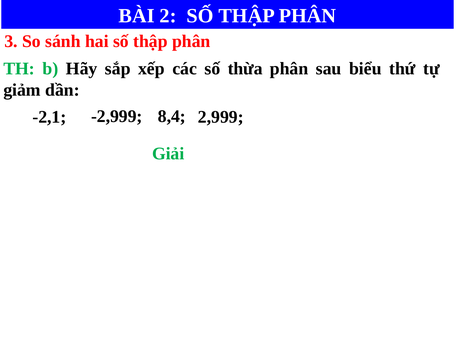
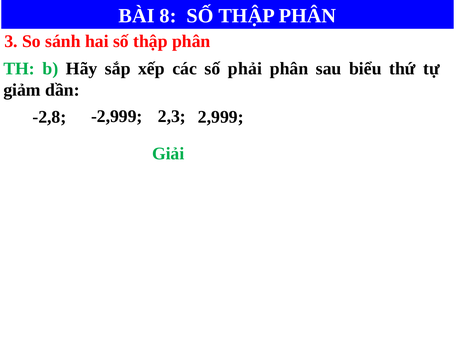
2: 2 -> 8 (168, 16)
thừa: thừa -> phải (245, 69)
-2,1: -2,1 -> -2,8 (49, 117)
8,4: 8,4 -> 2,3 (172, 116)
